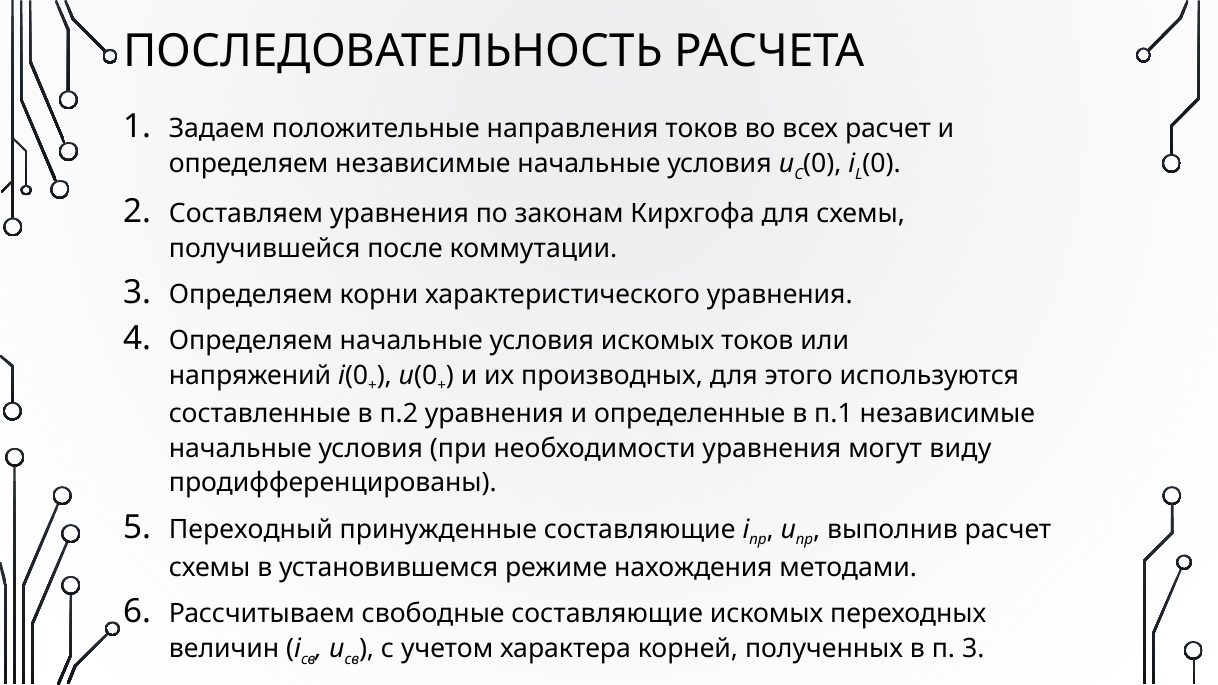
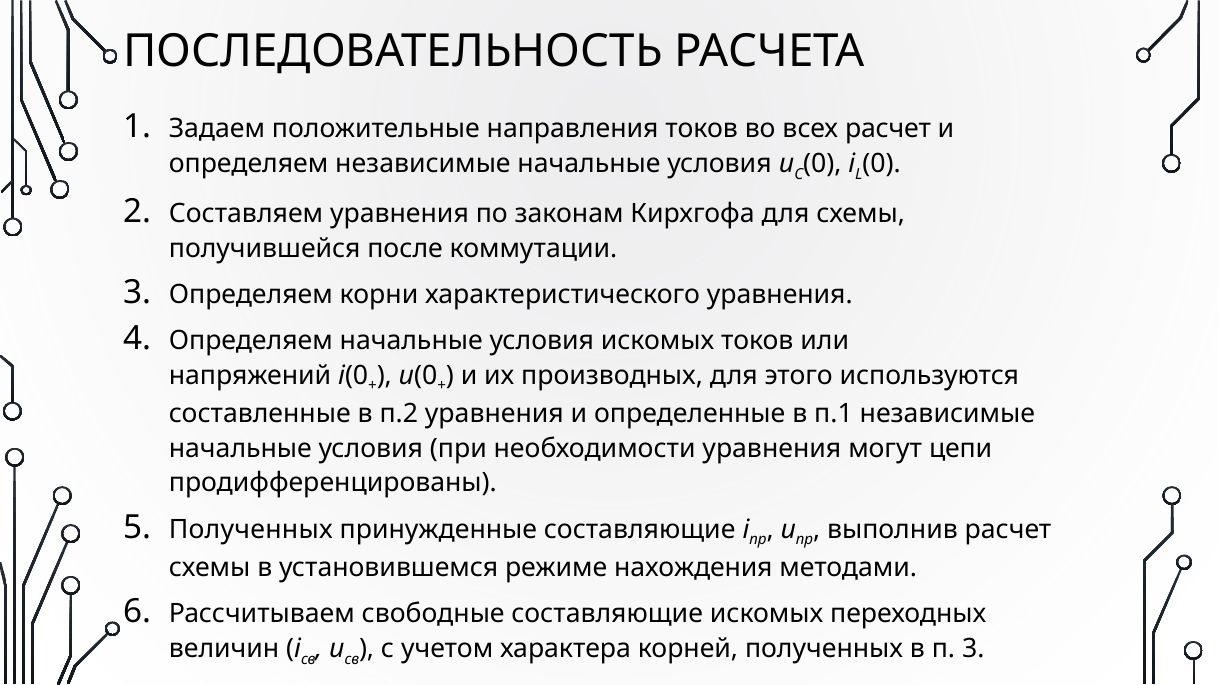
виду: виду -> цепи (961, 449)
Переходный: Переходный -> Полученных (251, 530)
